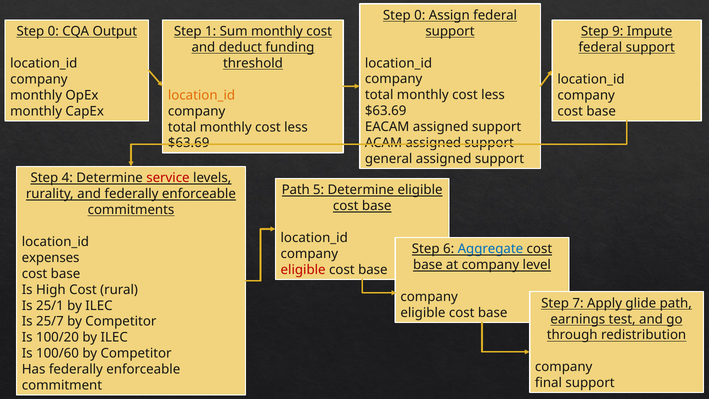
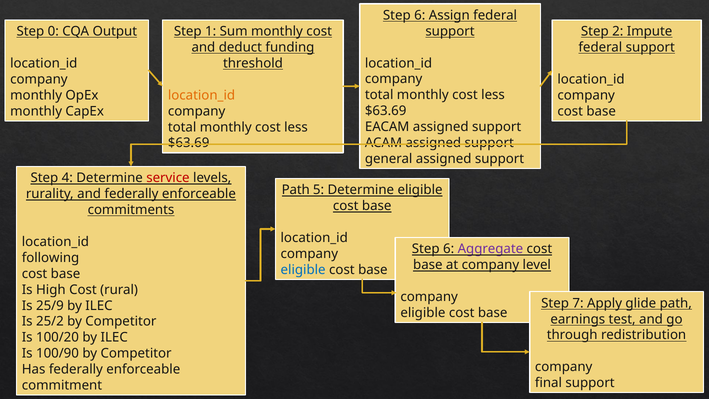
0: 0 -> 6 (420, 15)
9: 9 -> 2 (618, 31)
Aggregate colour: blue -> purple (490, 249)
expenses: expenses -> following (51, 258)
eligible colour: red -> blue (303, 270)
25/1: 25/1 -> 25/9 (50, 305)
25/7: 25/7 -> 25/2 (50, 321)
100/60: 100/60 -> 100/90 (57, 353)
